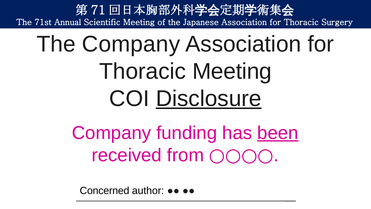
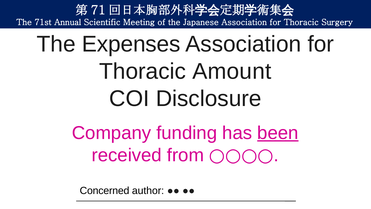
The Company: Company -> Expenses (131, 44)
Thoracic Meeting: Meeting -> Amount (232, 71)
Disclosure underline: present -> none (209, 98)
